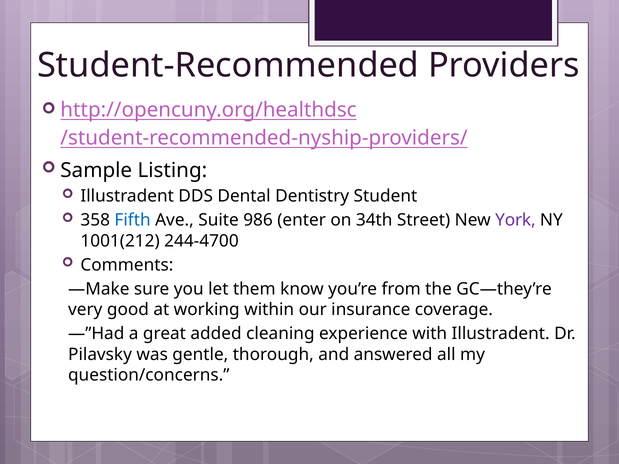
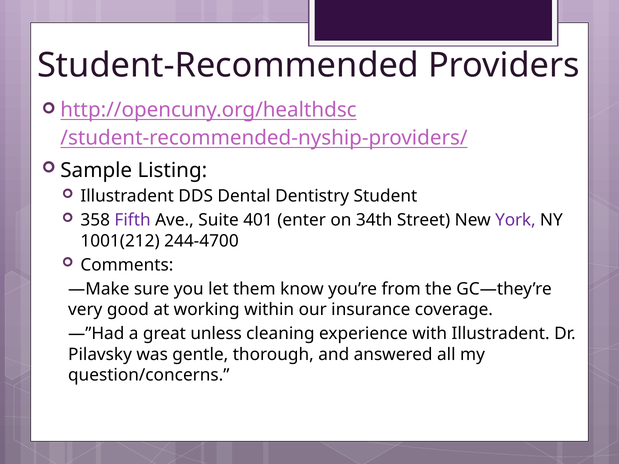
Fifth colour: blue -> purple (133, 220)
986: 986 -> 401 (258, 220)
added: added -> unless (216, 334)
